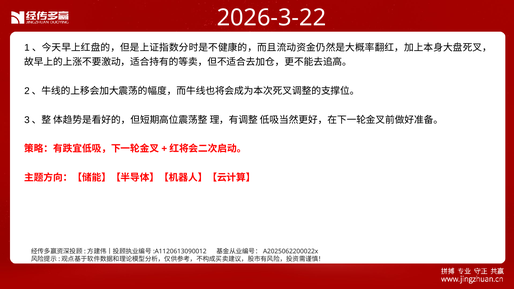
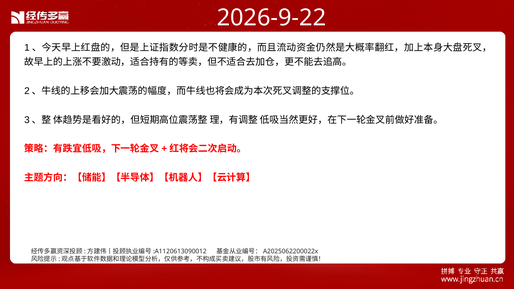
2026-3-22: 2026-3-22 -> 2026-9-22 (271, 18)
